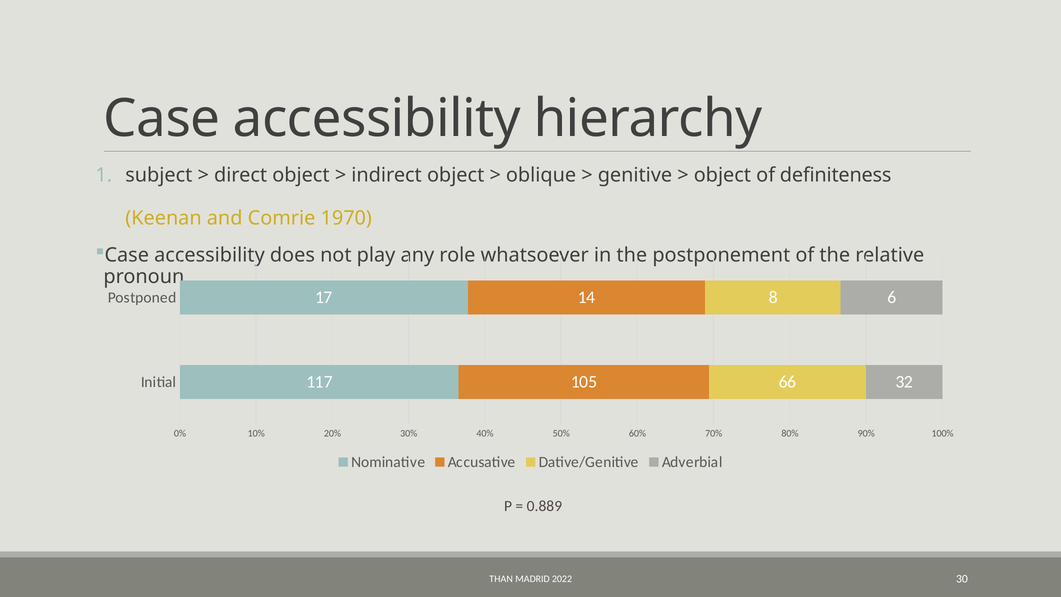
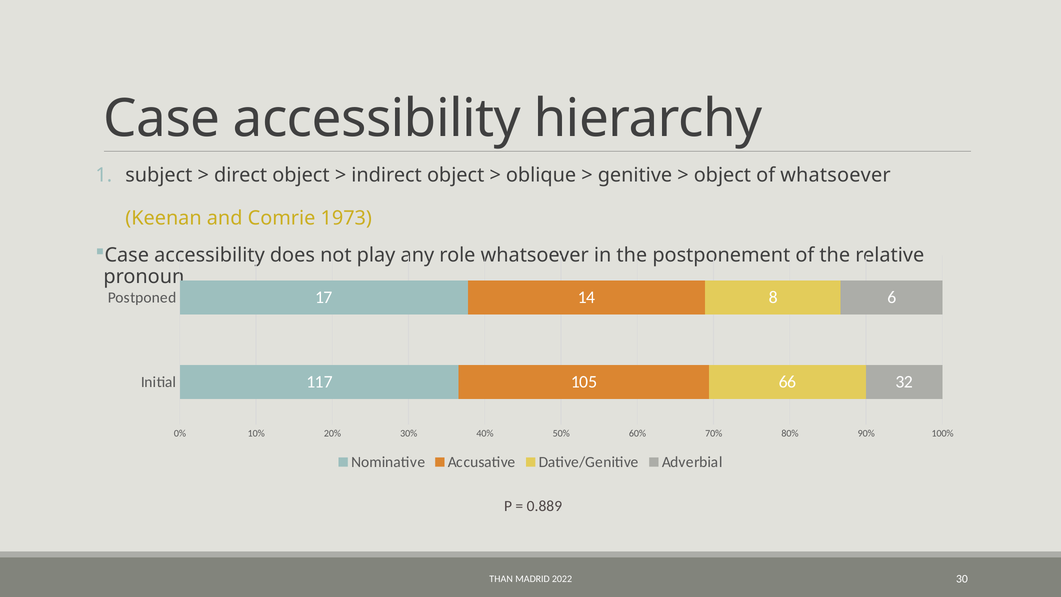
of definiteness: definiteness -> whatsoever (835, 175)
1970: 1970 -> 1973 (346, 218)
